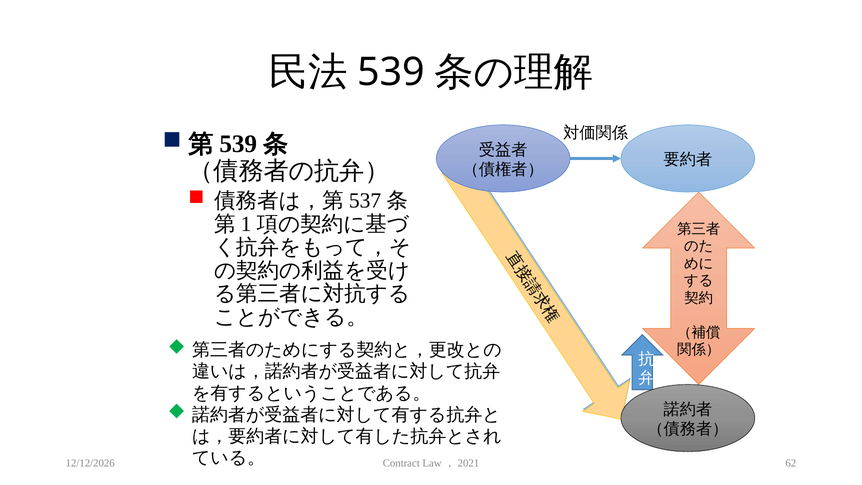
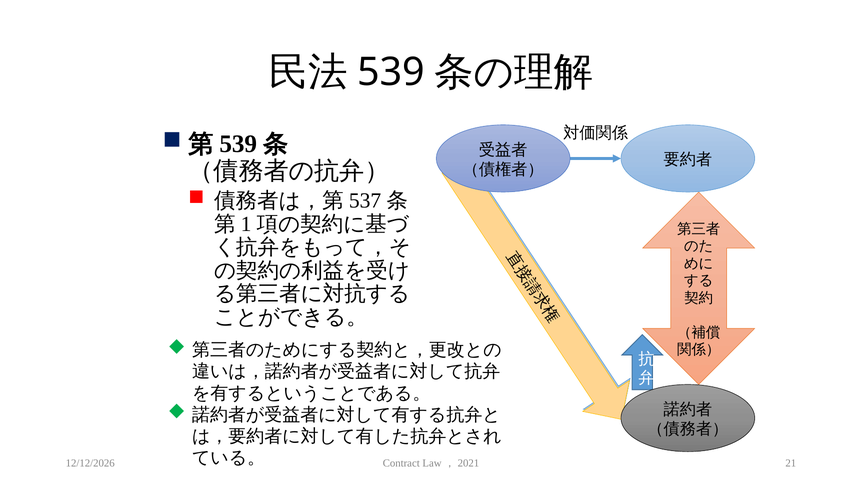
62: 62 -> 21 (791, 463)
